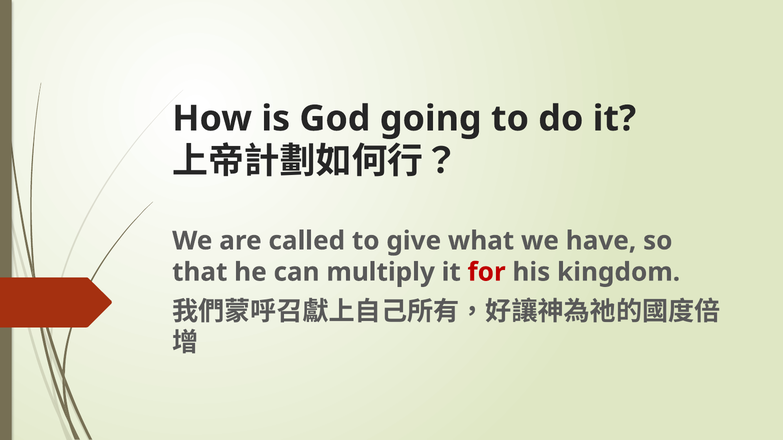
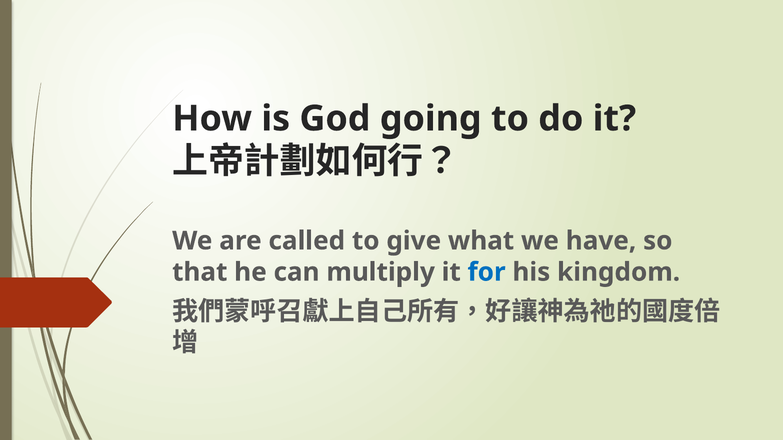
for colour: red -> blue (487, 272)
